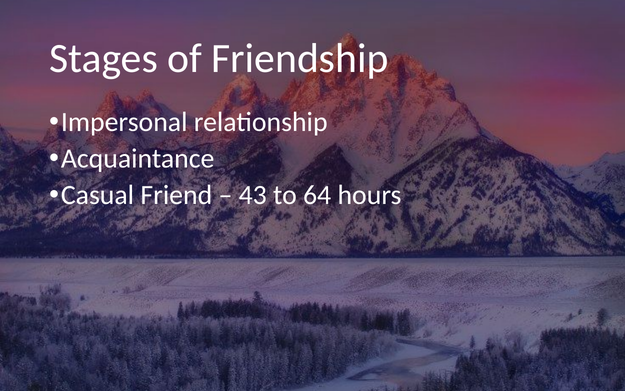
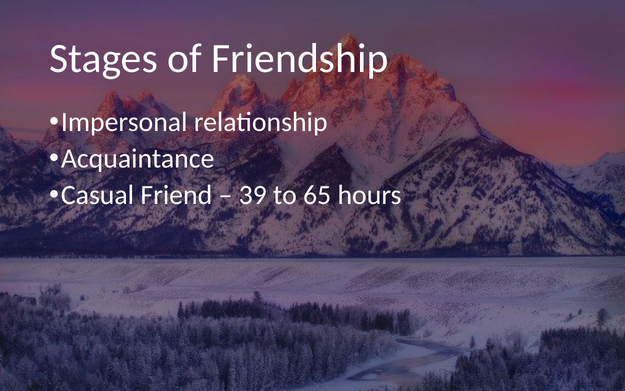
43: 43 -> 39 (253, 195)
64: 64 -> 65 (317, 195)
